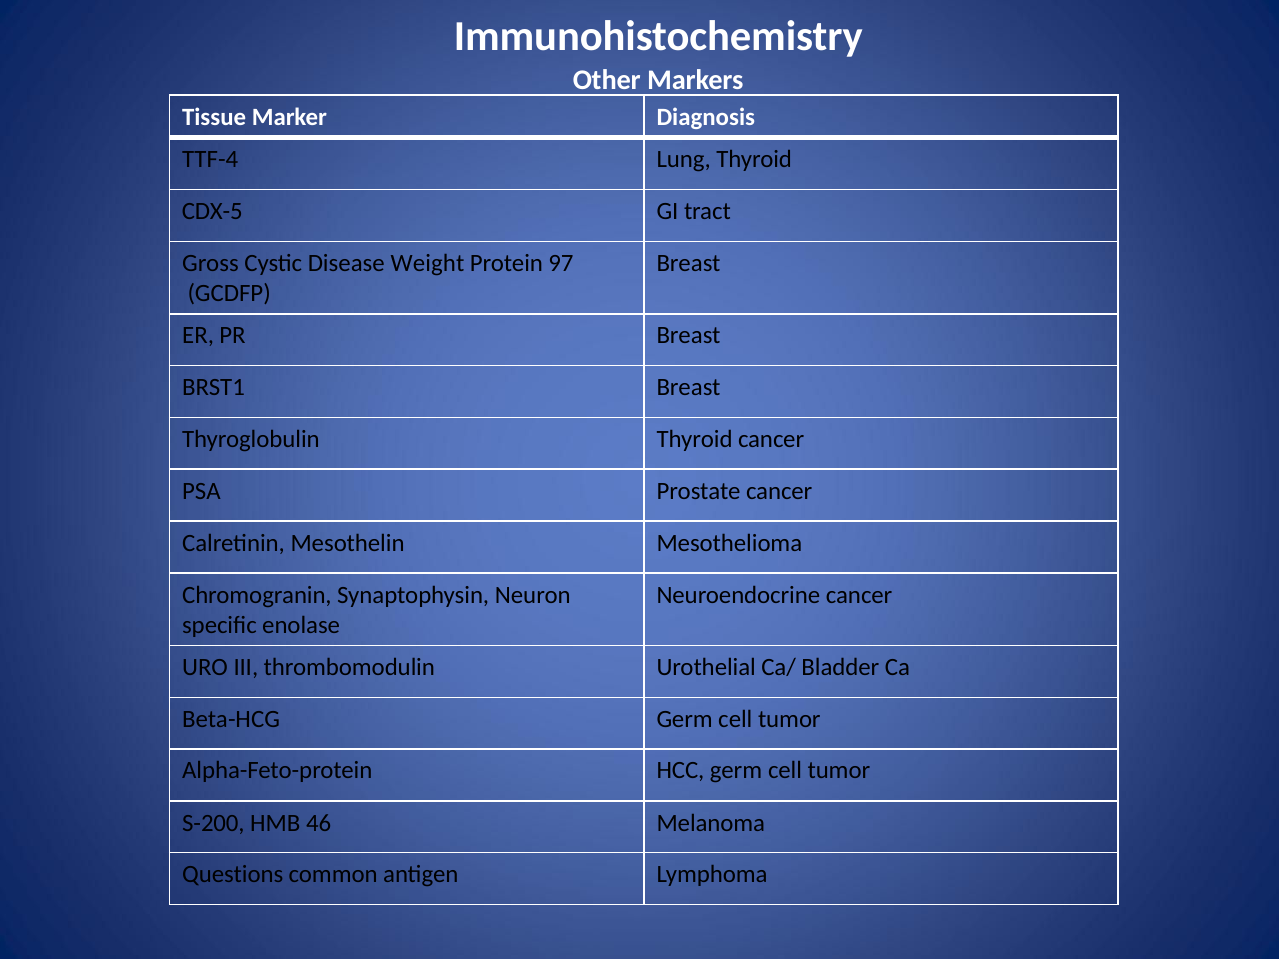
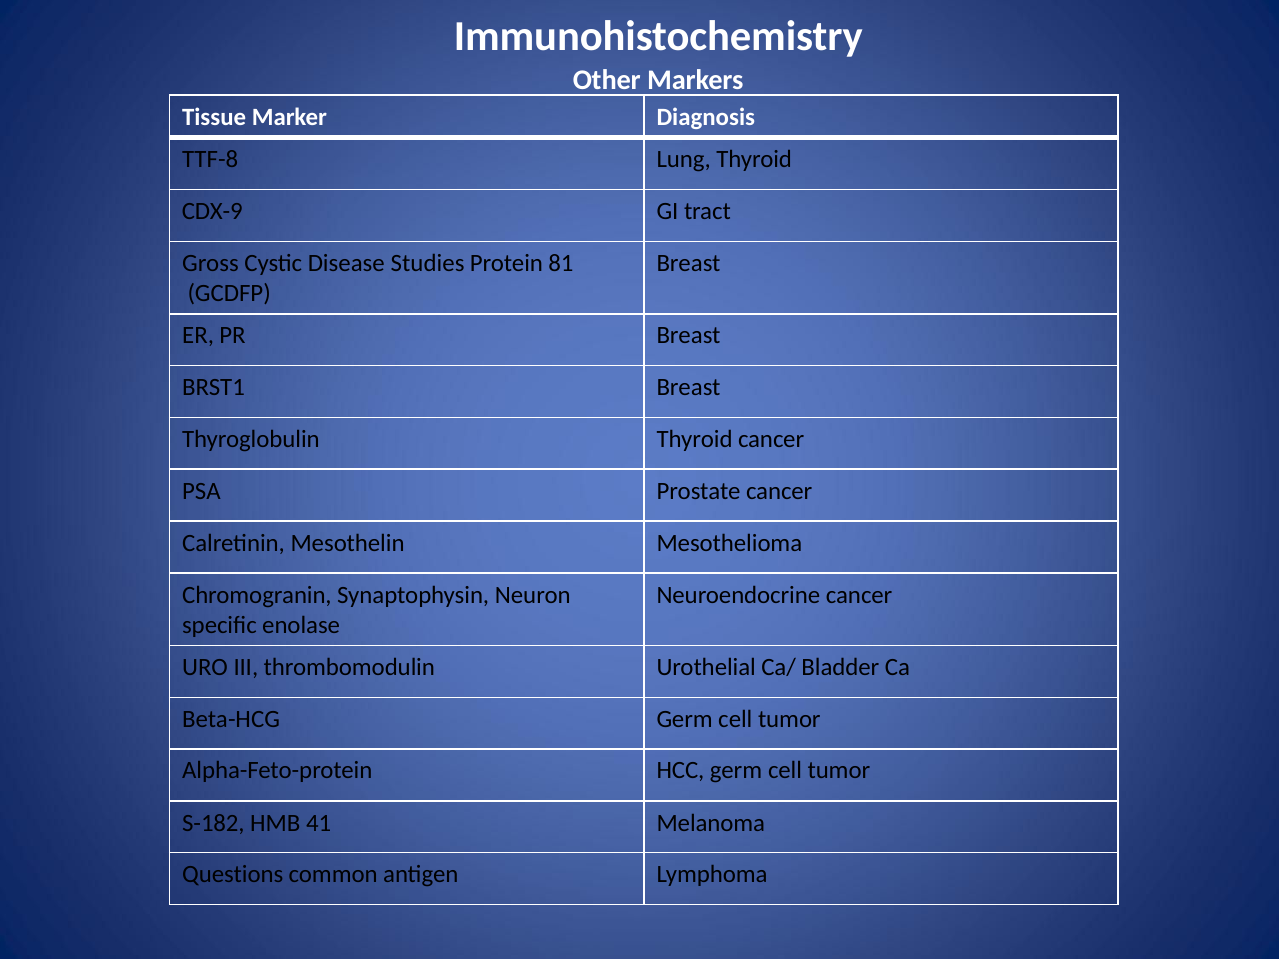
TTF-4: TTF-4 -> TTF-8 (210, 160)
CDX-5: CDX-5 -> CDX-9 (212, 211)
Weight: Weight -> Studies (428, 263)
97: 97 -> 81 (561, 263)
S-200: S-200 -> S-182 (213, 823)
46: 46 -> 41 (319, 823)
